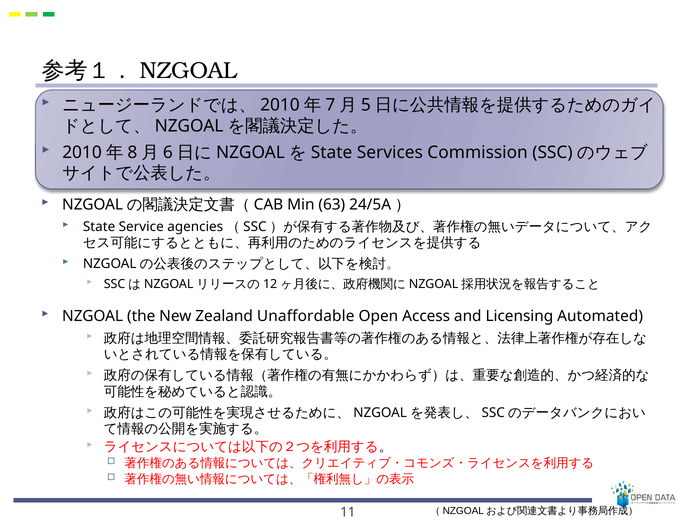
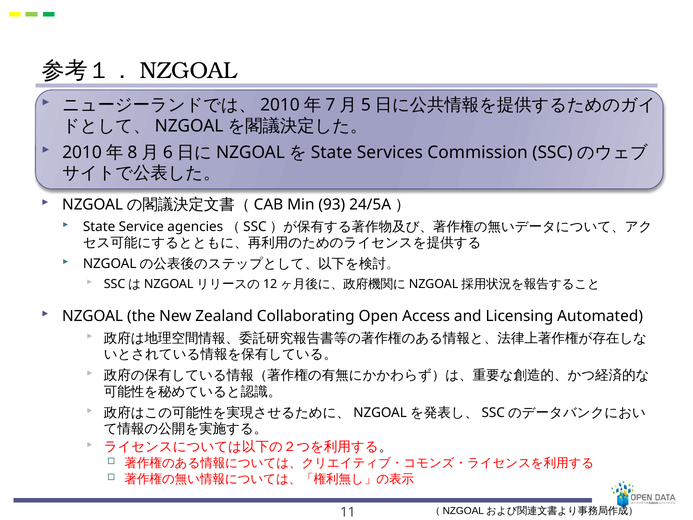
63: 63 -> 93 (332, 205)
Unaffordable: Unaffordable -> Collaborating (306, 316)
